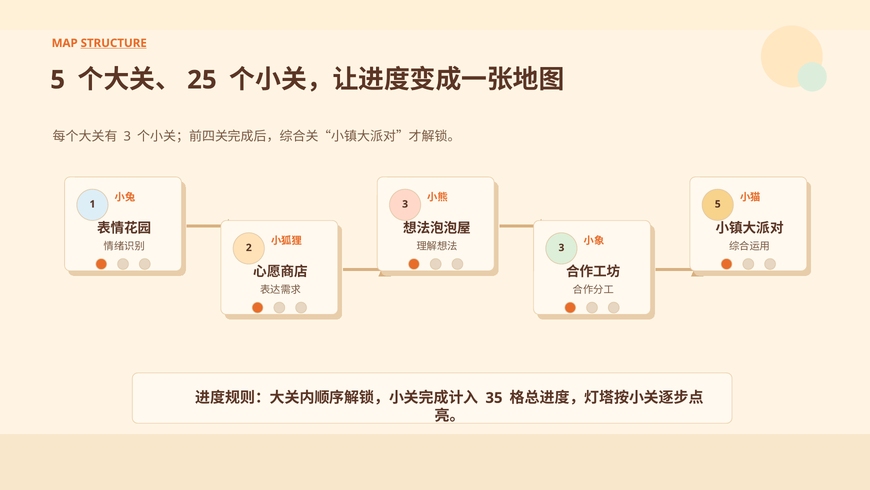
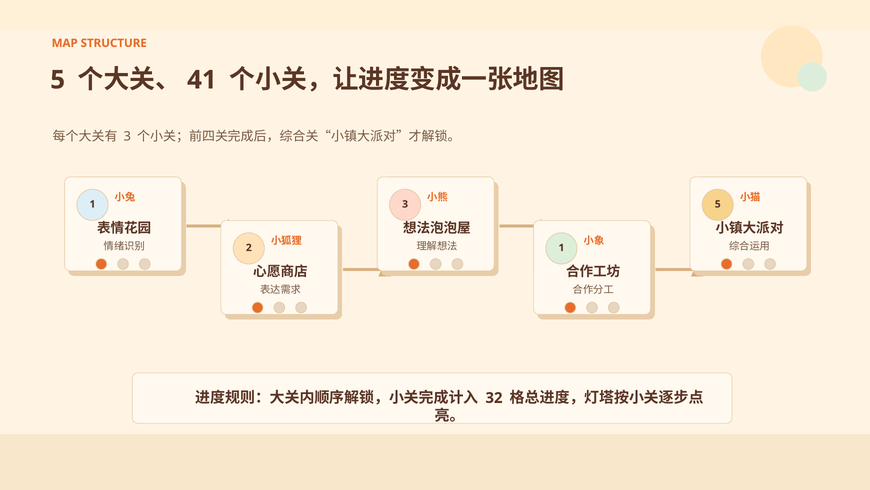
STRUCTURE underline: present -> none (114, 43)
25: 25 -> 41 (202, 80)
3: 3 -> 1 (561, 247)
35: 35 -> 32 (494, 397)
